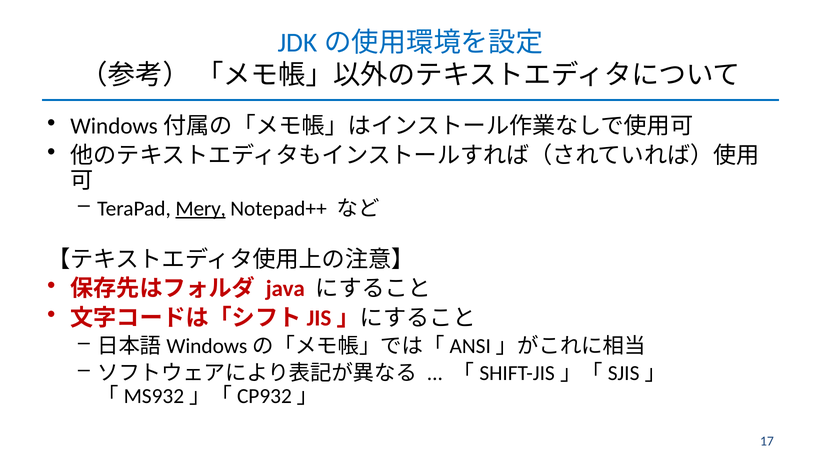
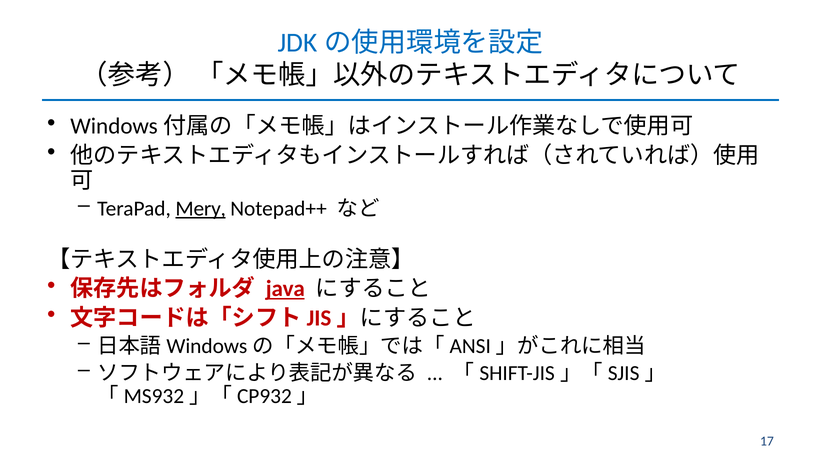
java underline: none -> present (285, 289)
